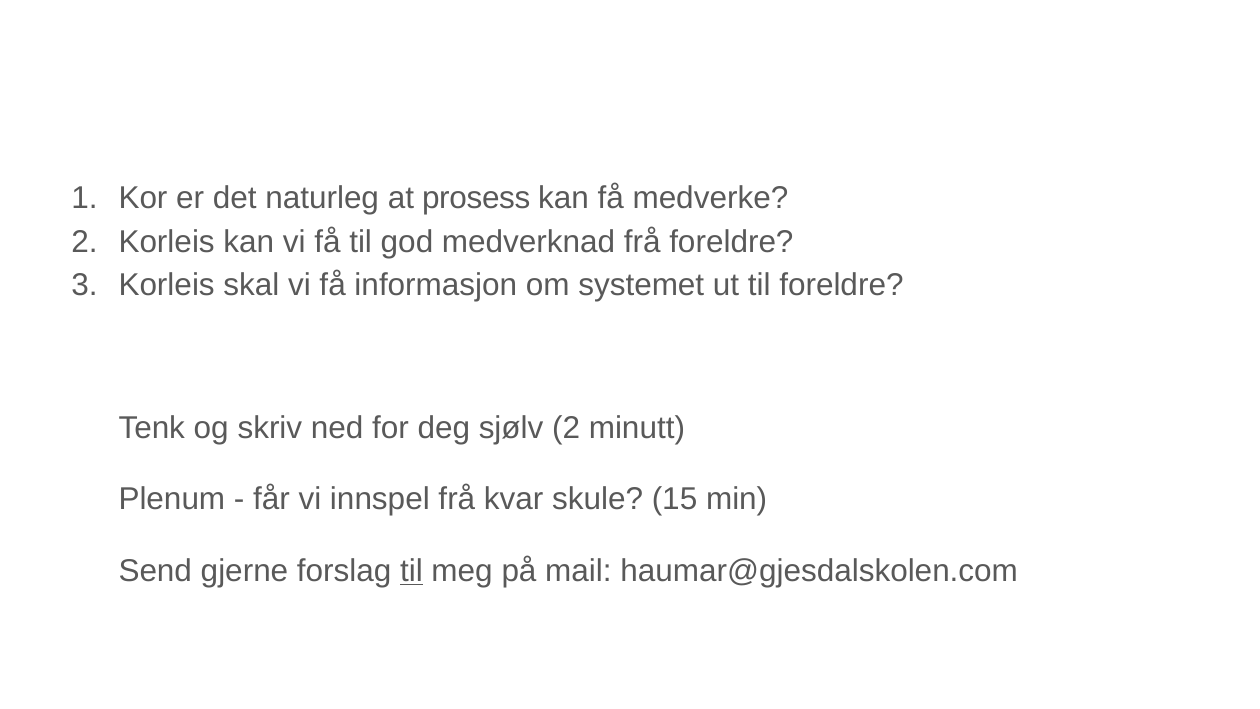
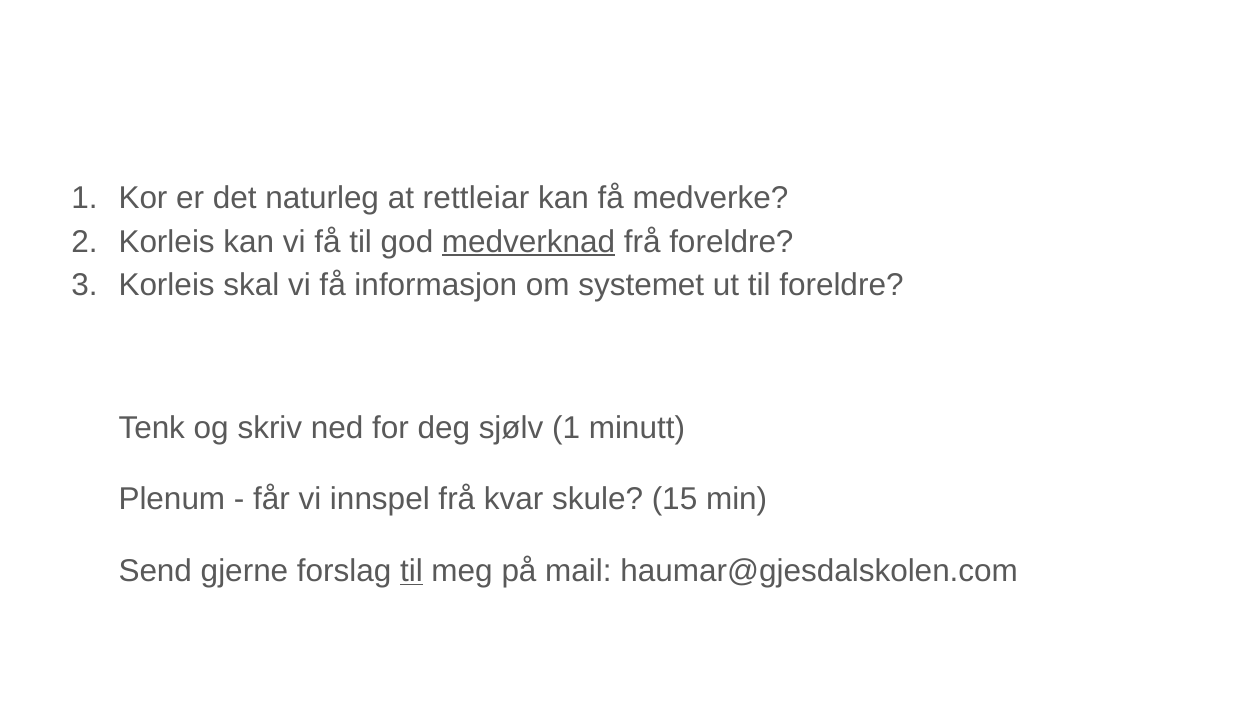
prosess: prosess -> rettleiar (476, 198)
medverknad underline: none -> present (529, 242)
sjølv 2: 2 -> 1 (566, 428)
